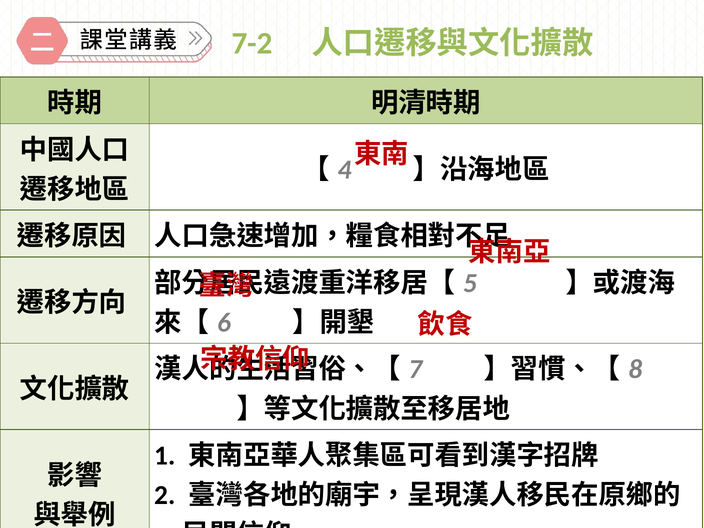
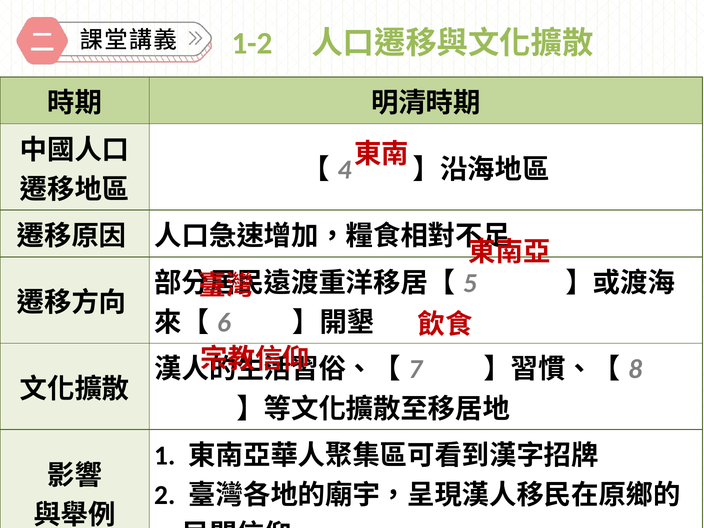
7-2: 7-2 -> 1-2 (252, 43)
